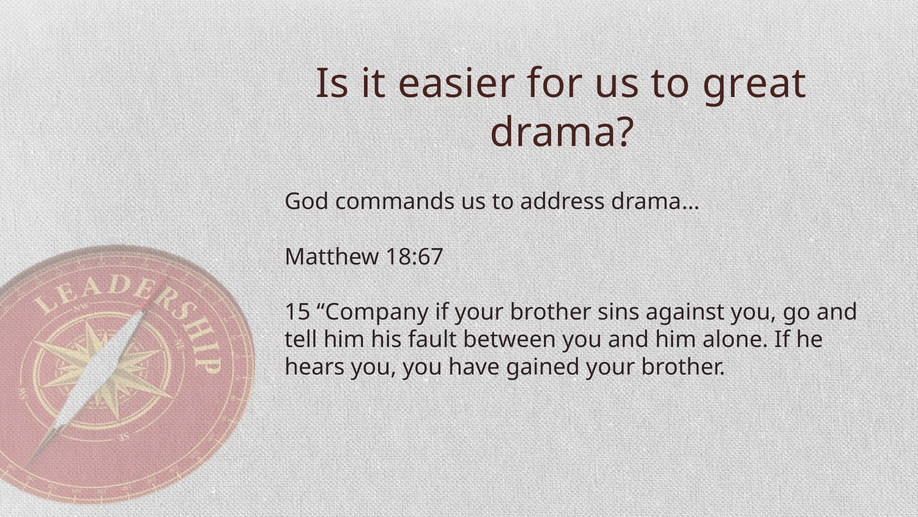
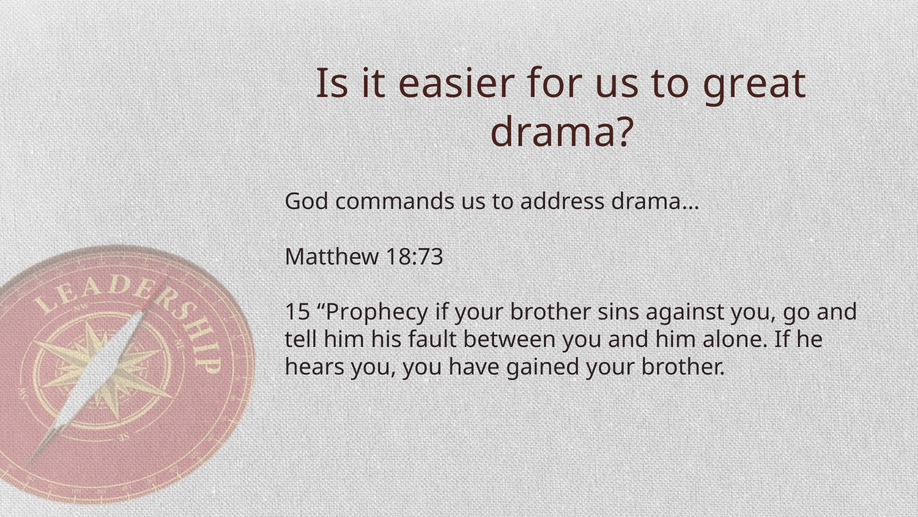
18:67: 18:67 -> 18:73 (415, 257)
Company: Company -> Prophecy (373, 312)
